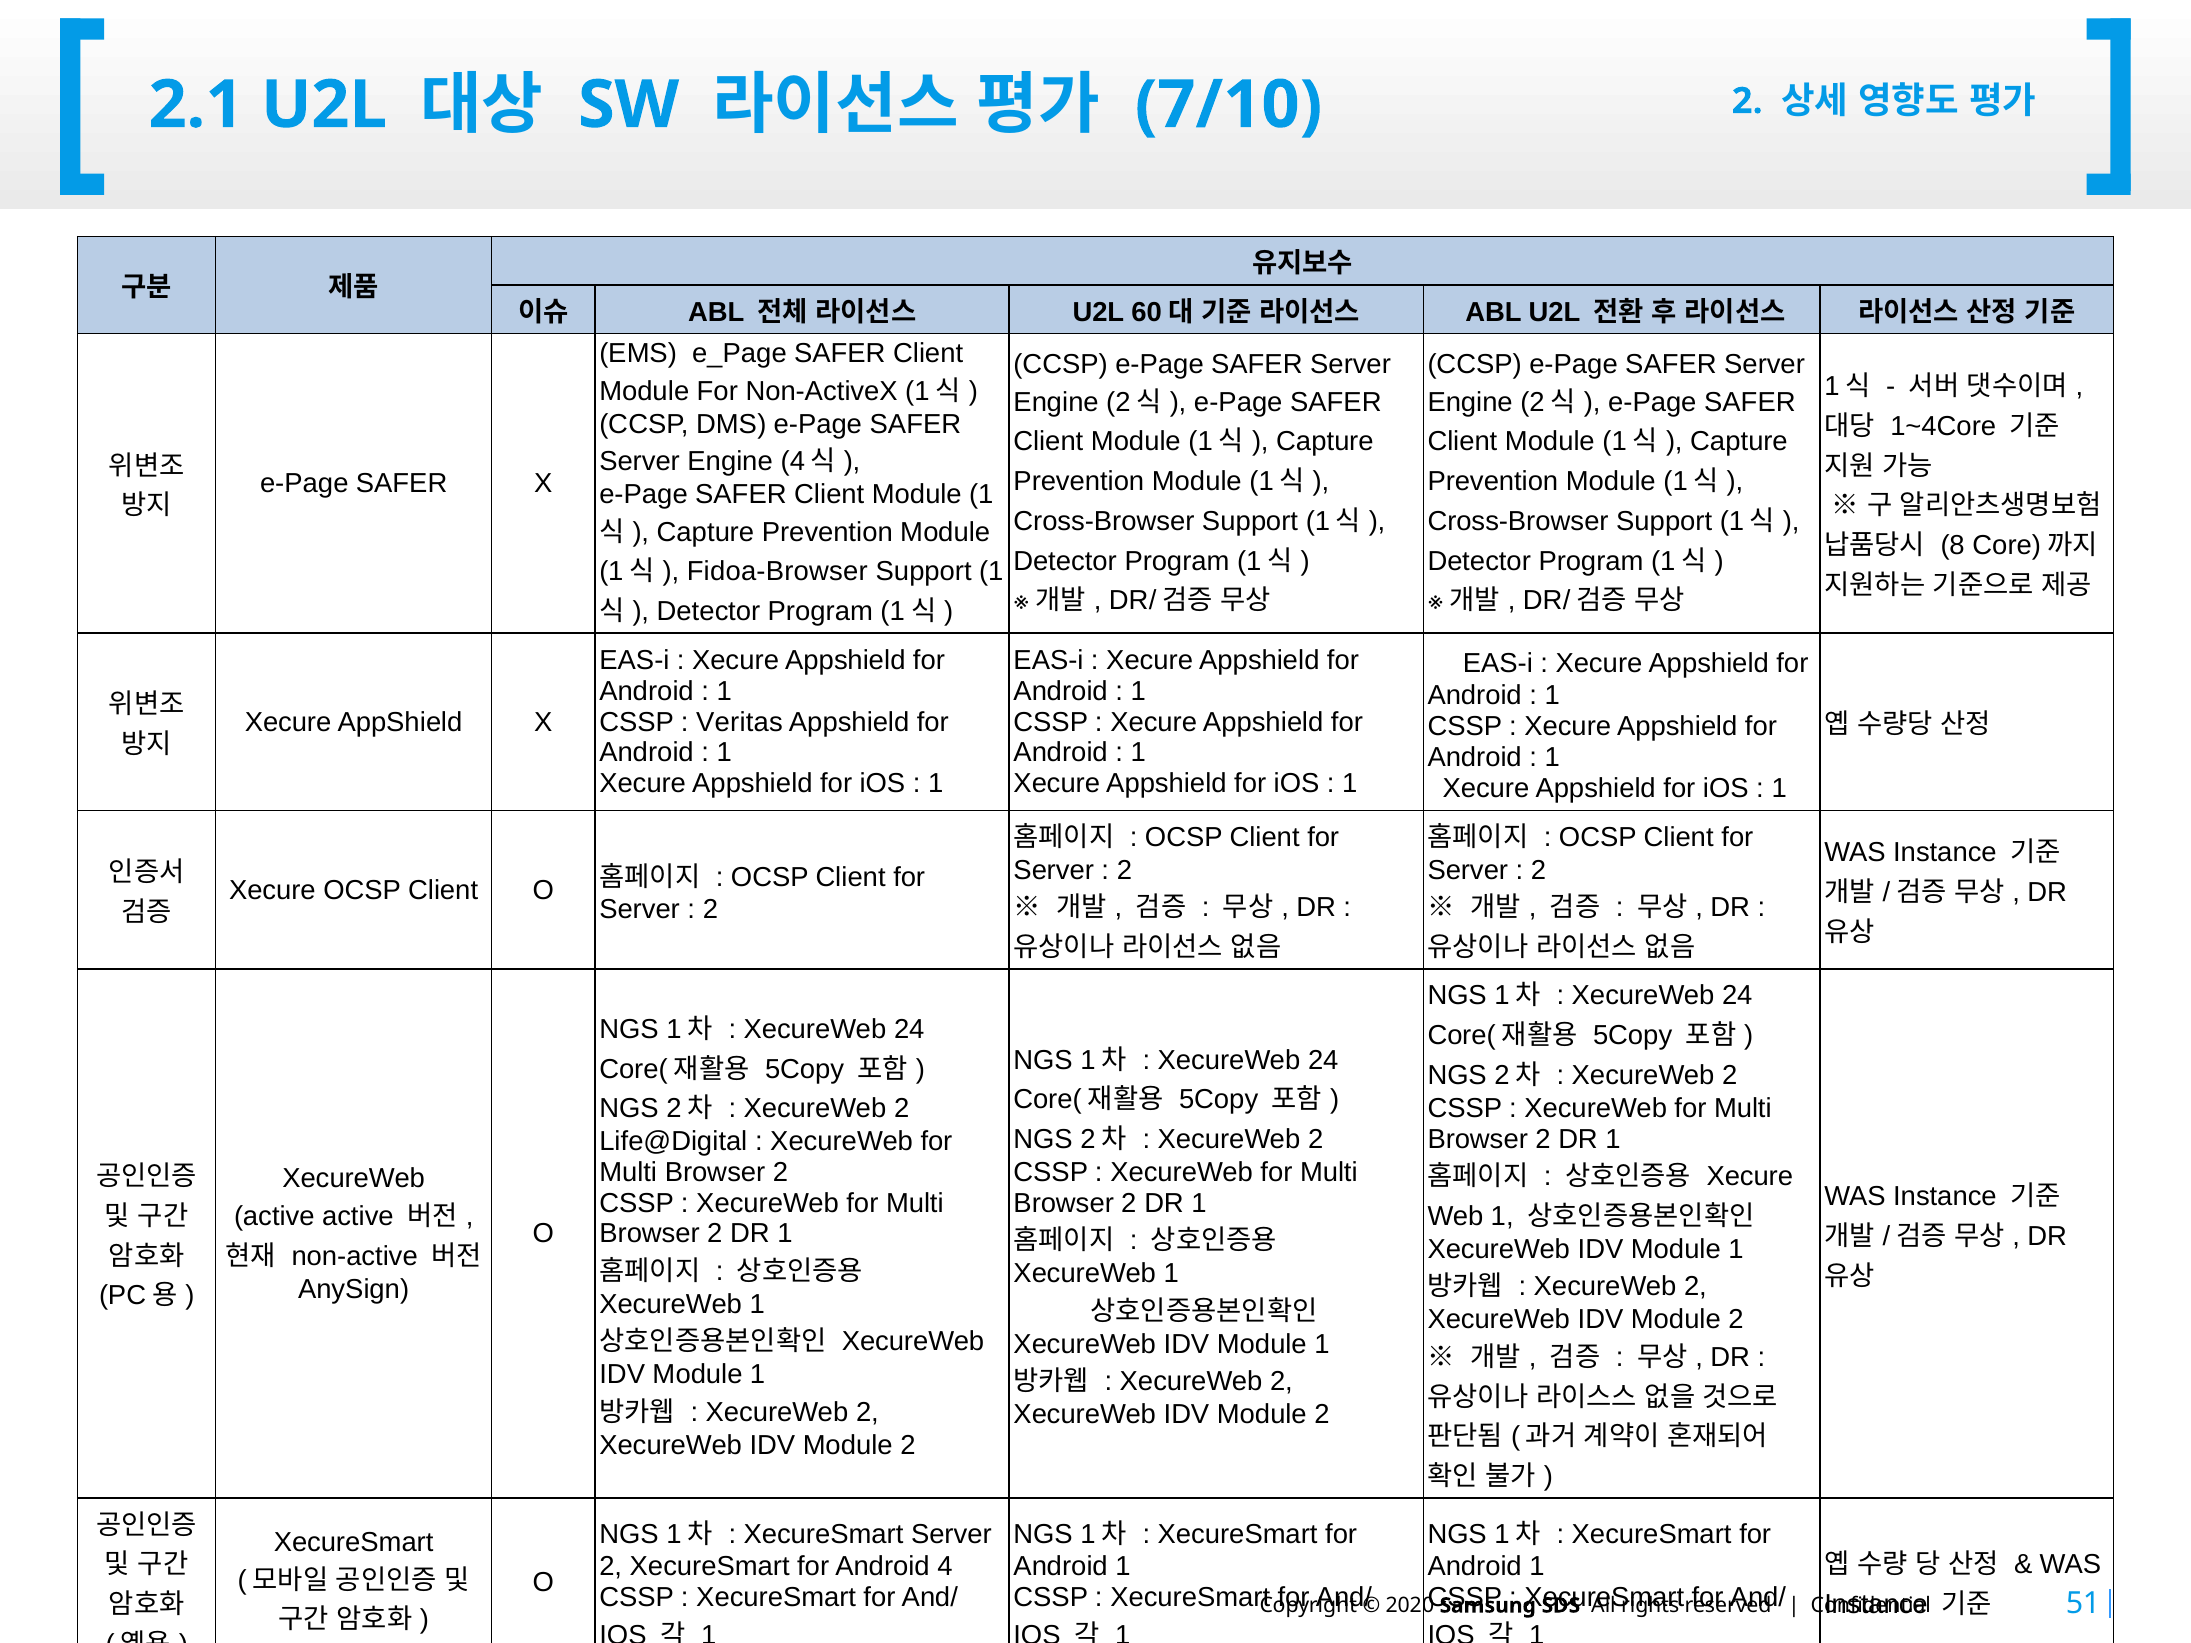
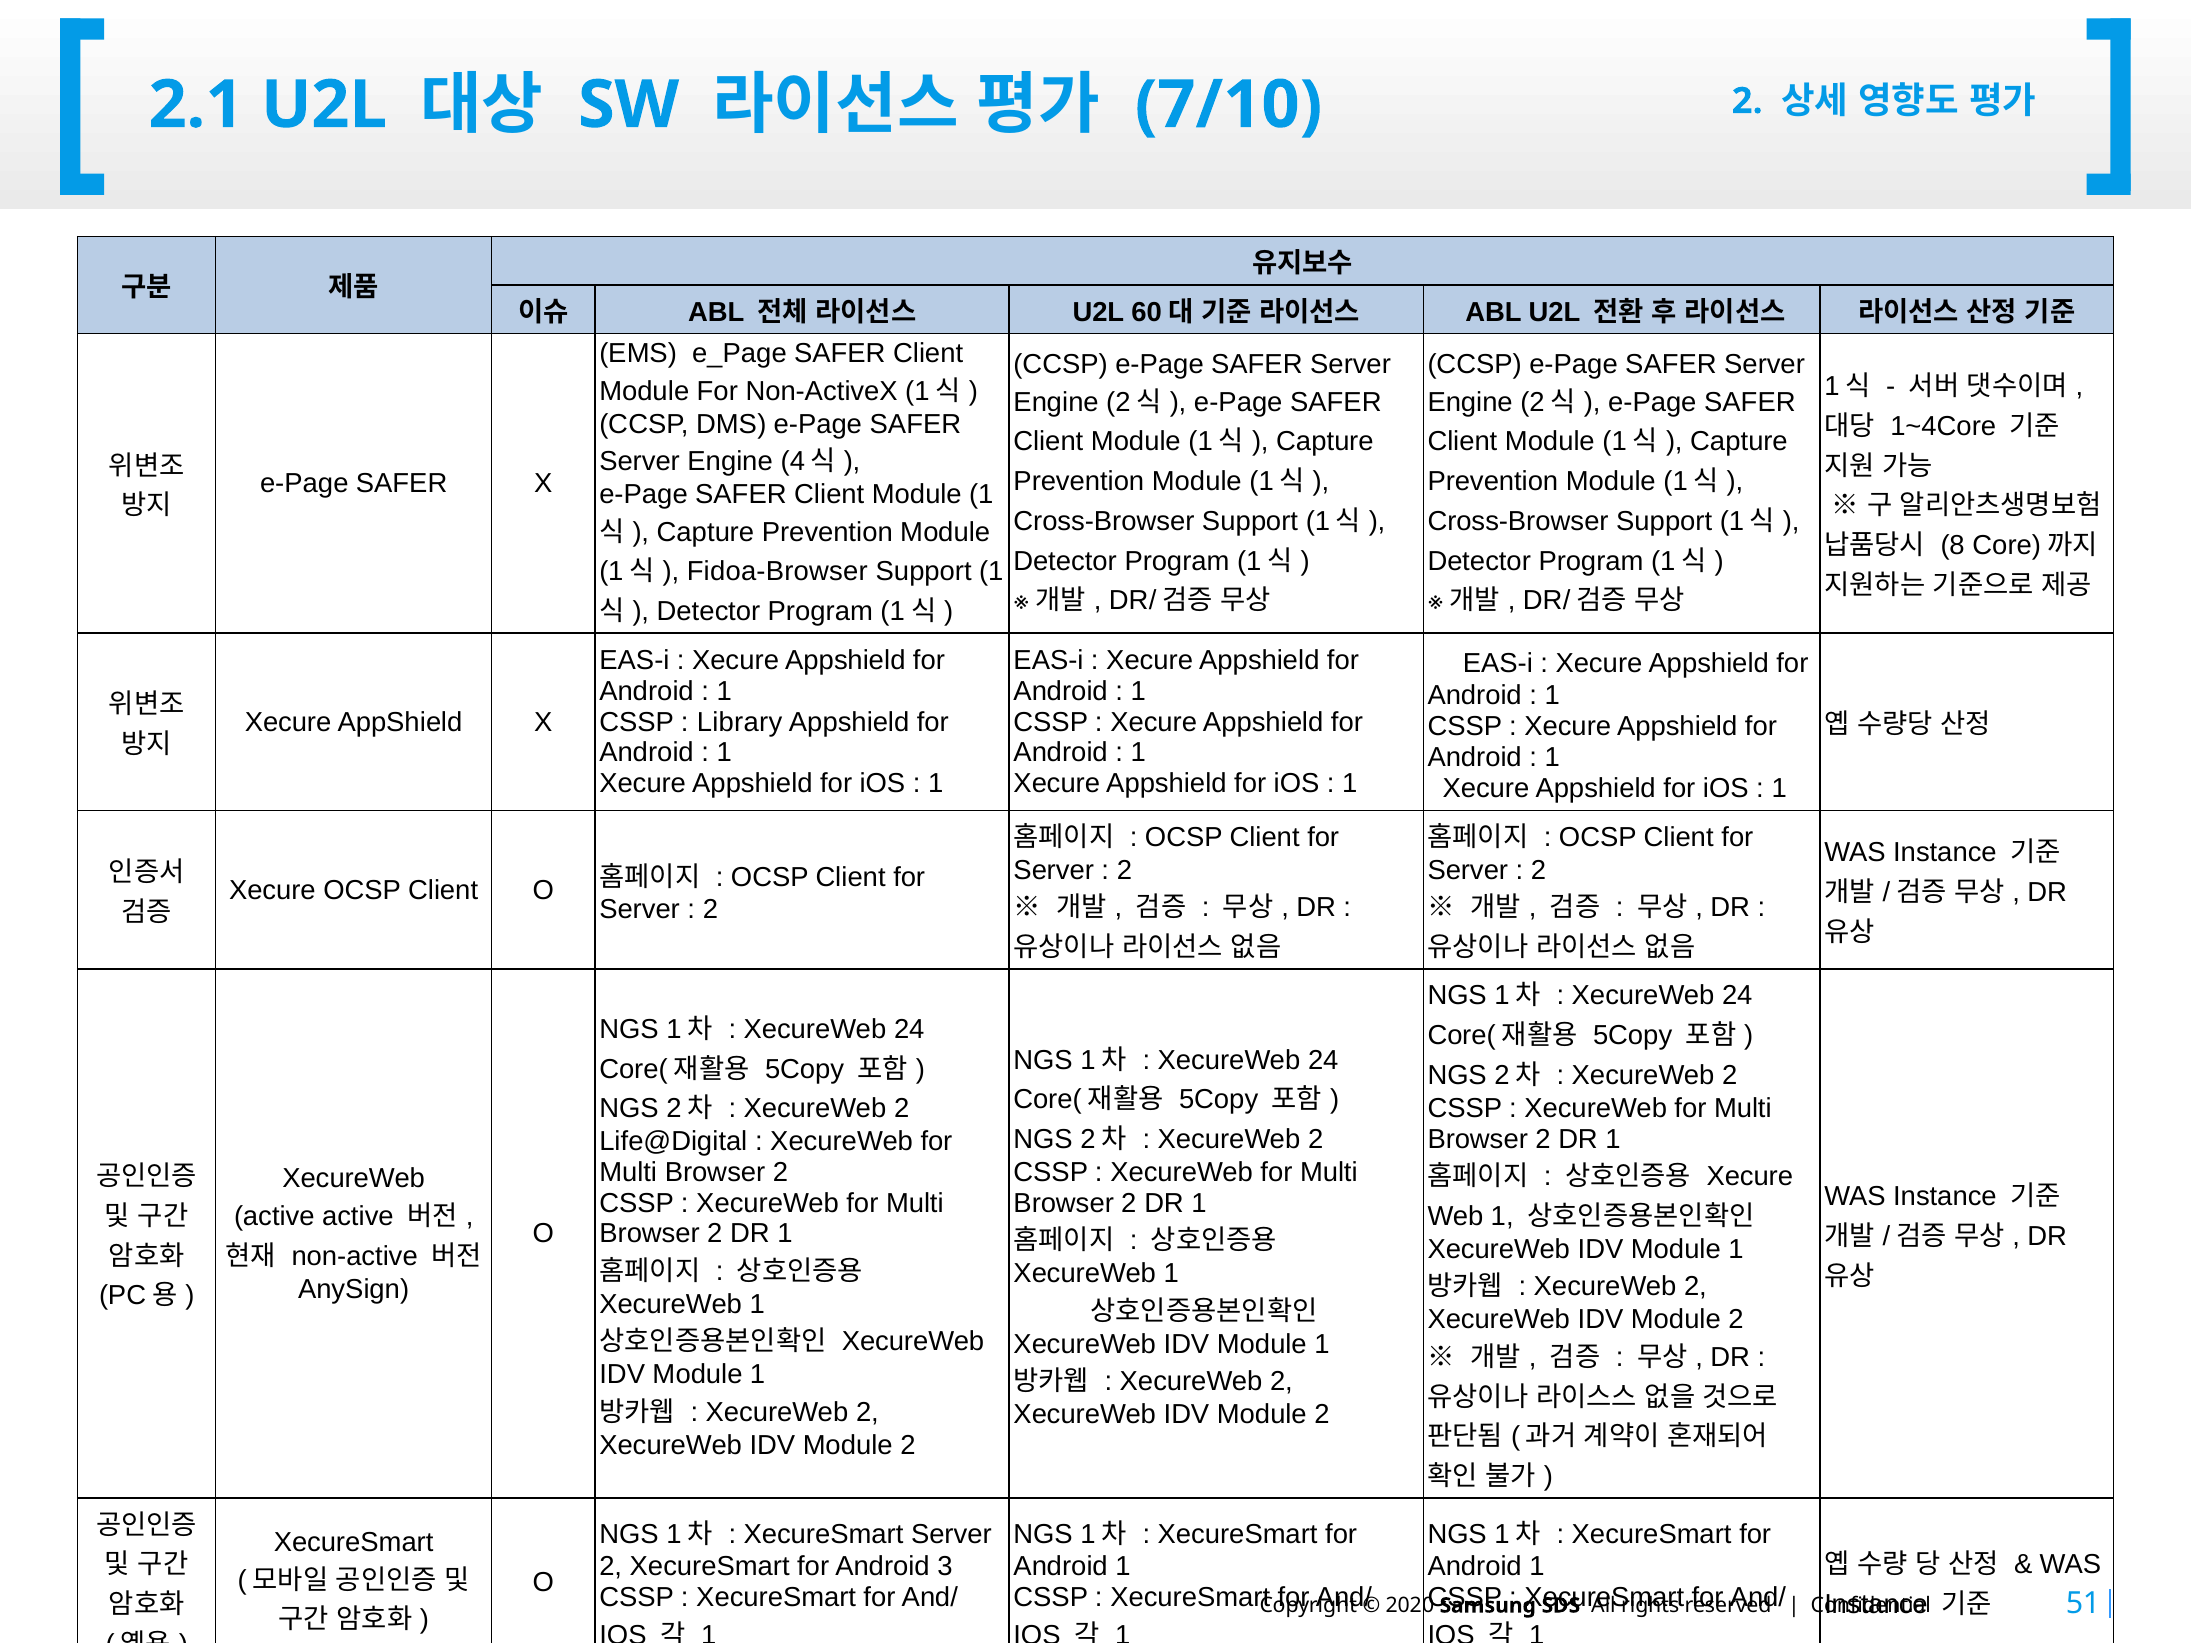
Veritas: Veritas -> Library (740, 722)
4: 4 -> 3 (945, 1567)
